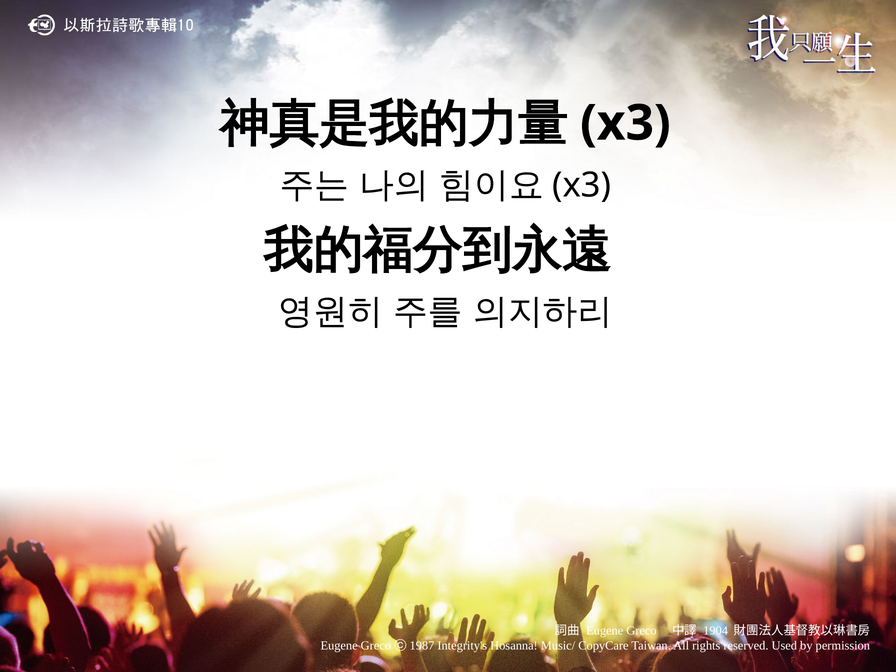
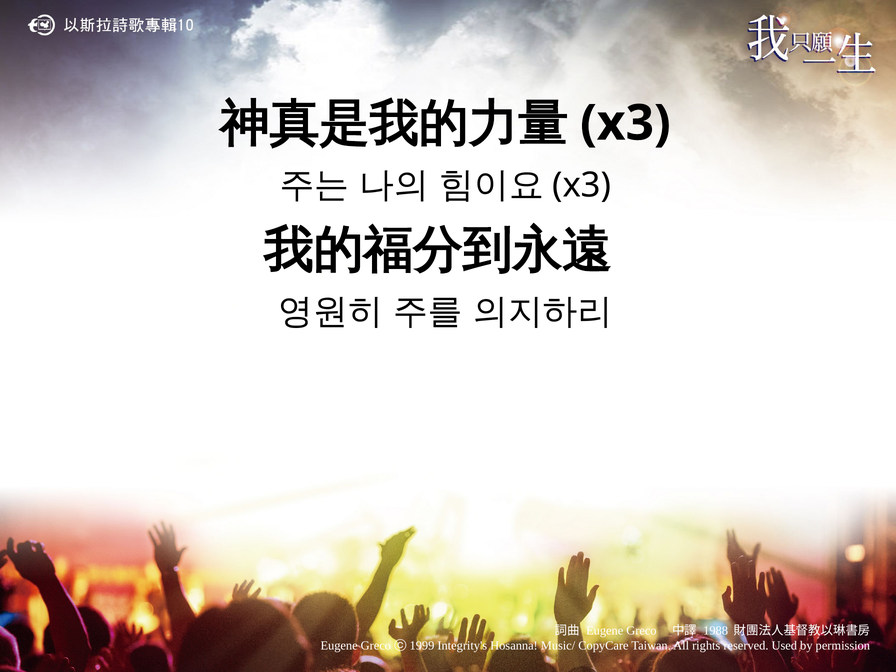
1904: 1904 -> 1988 (716, 631)
1987: 1987 -> 1999 (422, 646)
